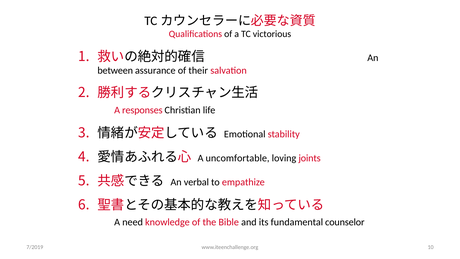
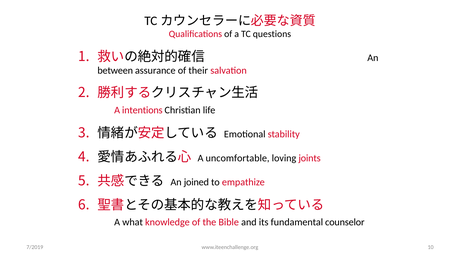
victorious: victorious -> questions (272, 34)
responses: responses -> intentions (142, 110)
verbal: verbal -> joined (196, 182)
need: need -> what (133, 222)
